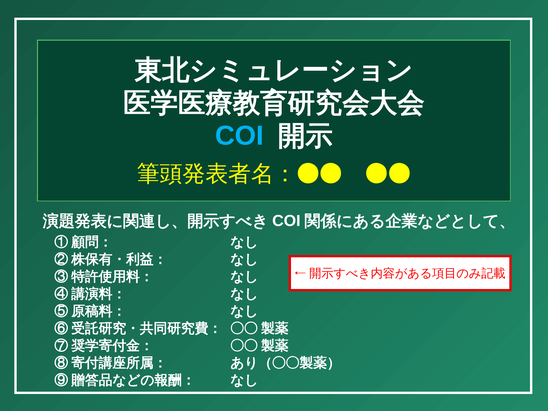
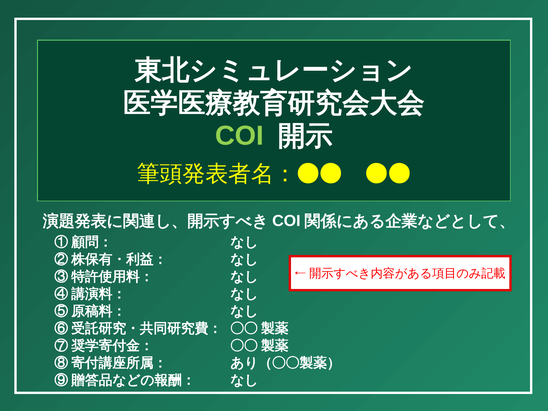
COI colour: light blue -> light green (239, 136)
